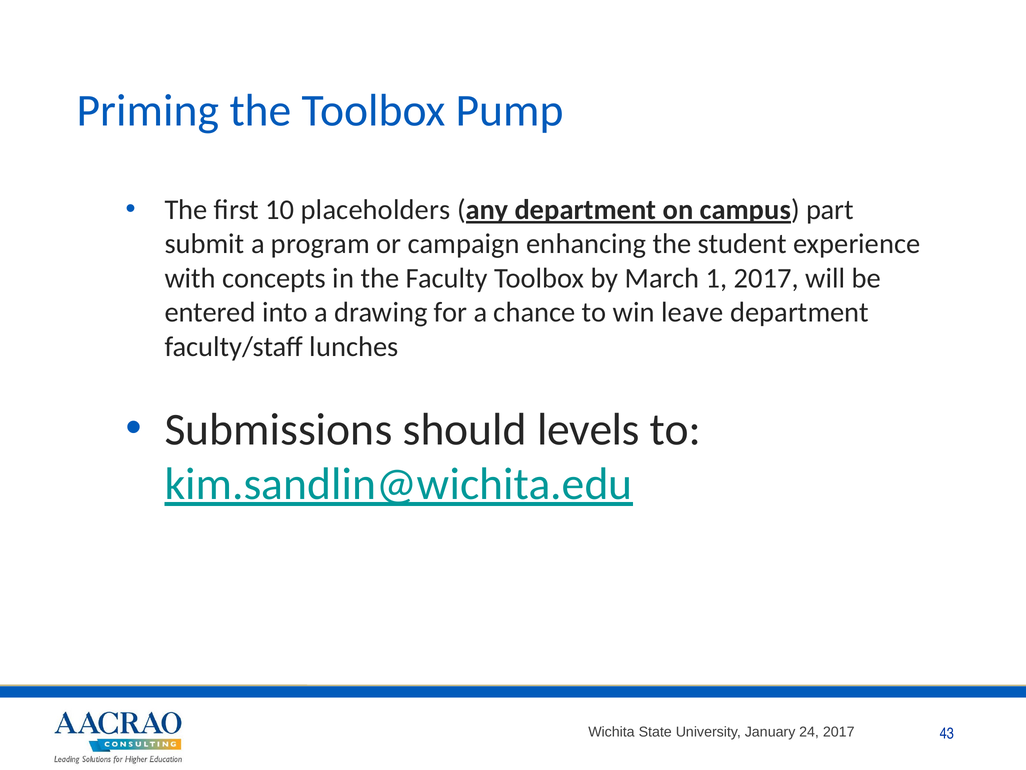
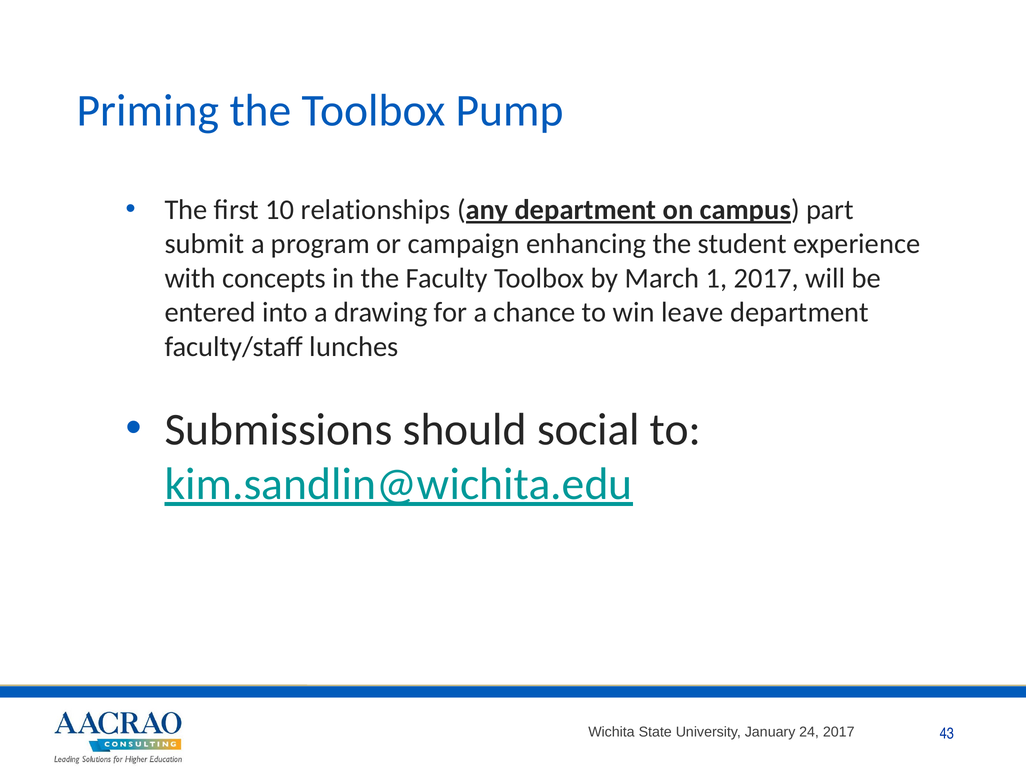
placeholders: placeholders -> relationships (376, 210)
levels: levels -> social (588, 429)
